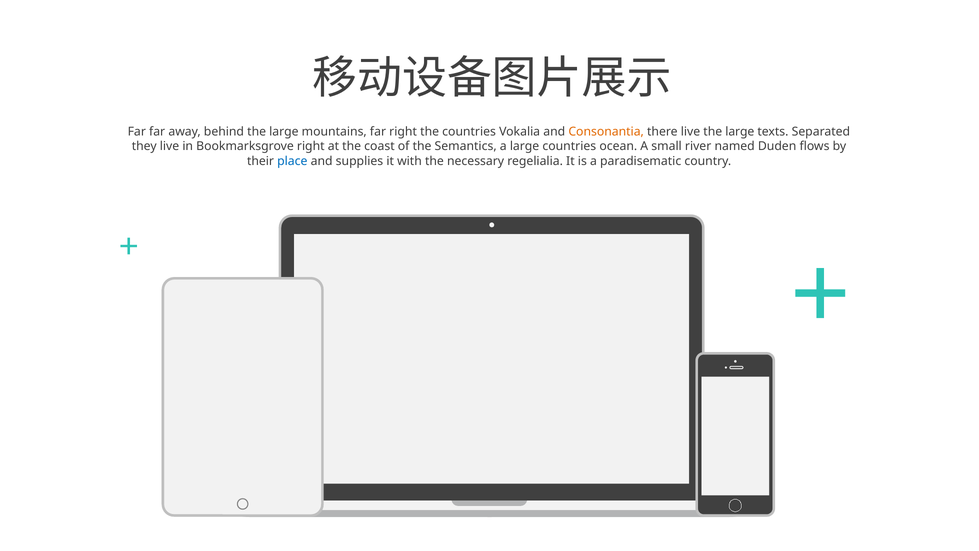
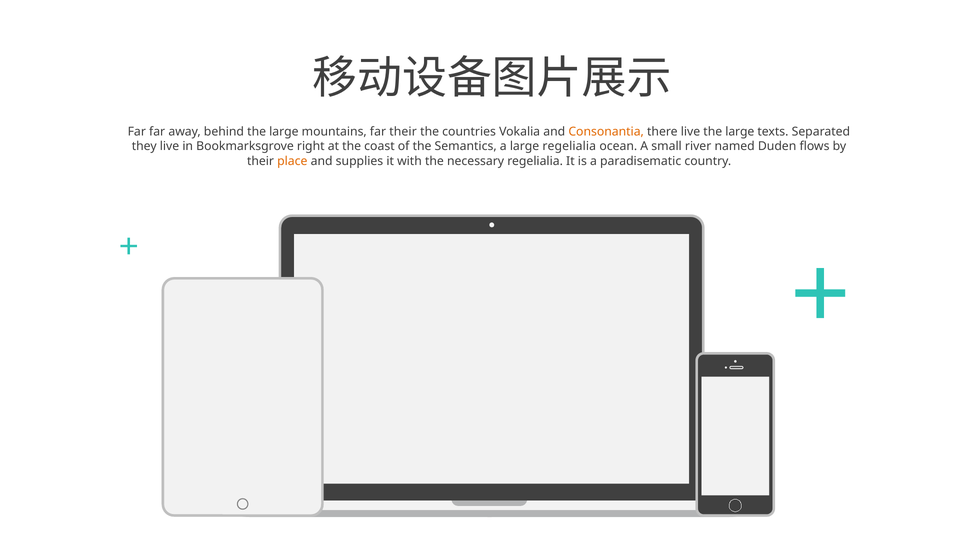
far right: right -> their (403, 132)
large countries: countries -> regelialia (569, 146)
place colour: blue -> orange (292, 161)
